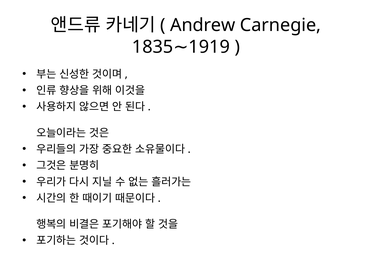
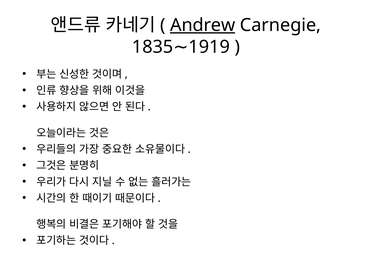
Andrew underline: none -> present (203, 25)
